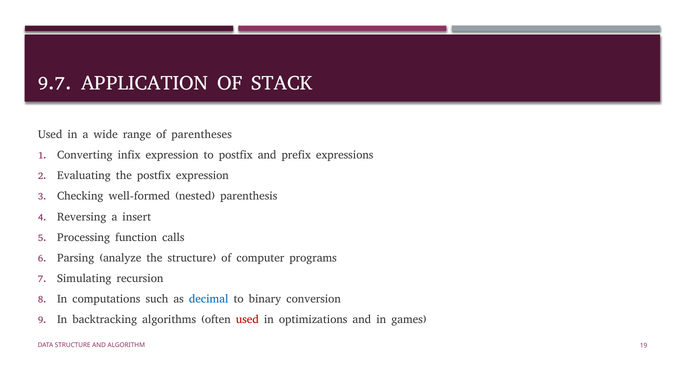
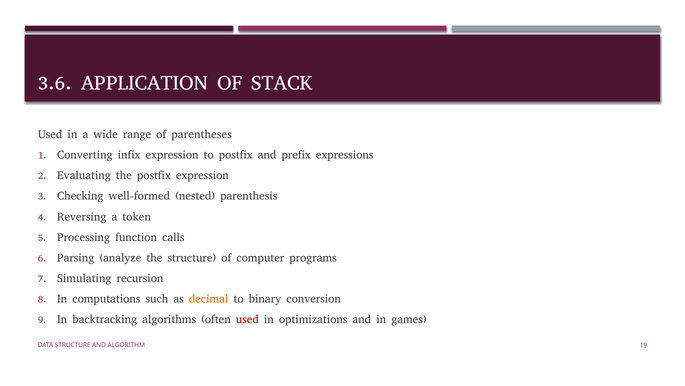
9.7: 9.7 -> 3.6 (55, 83)
insert: insert -> token (137, 216)
decimal colour: blue -> orange (209, 299)
